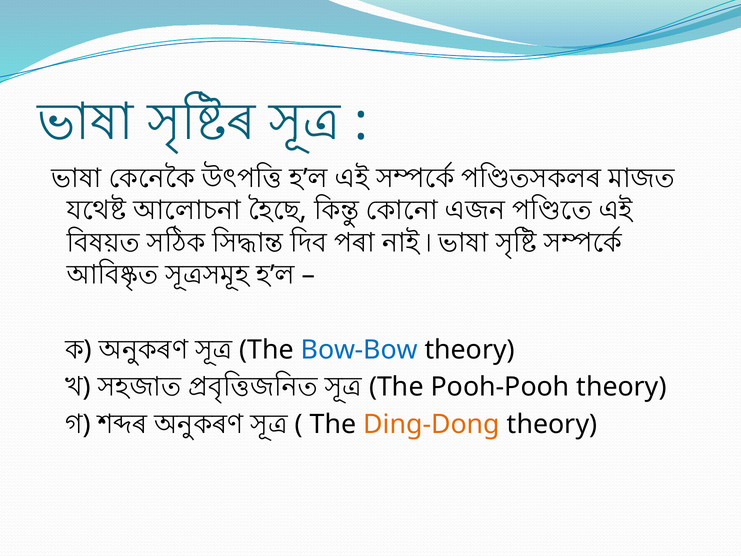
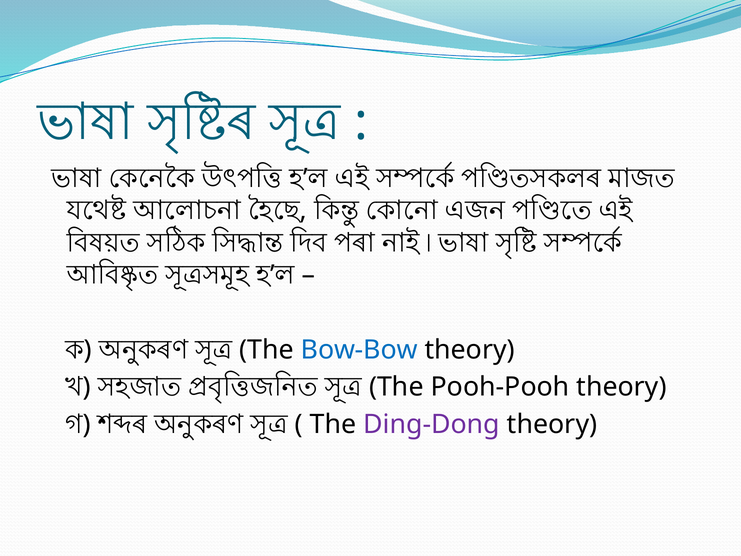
Ding-Dong colour: orange -> purple (432, 424)
